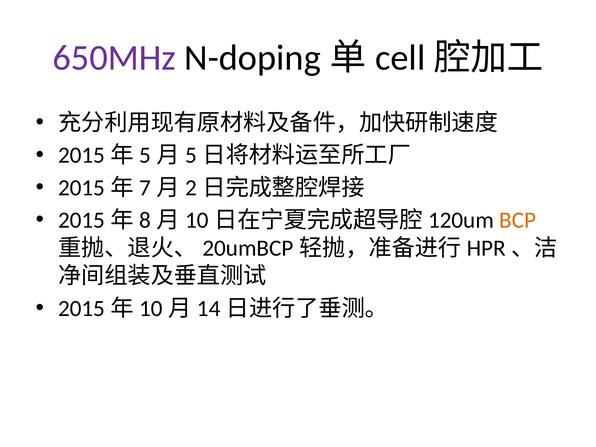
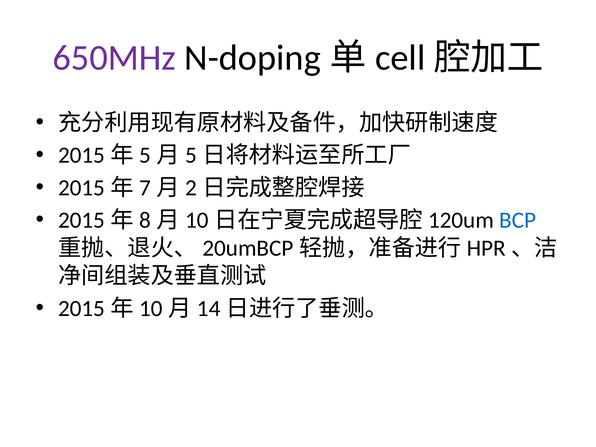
BCP colour: orange -> blue (518, 220)
